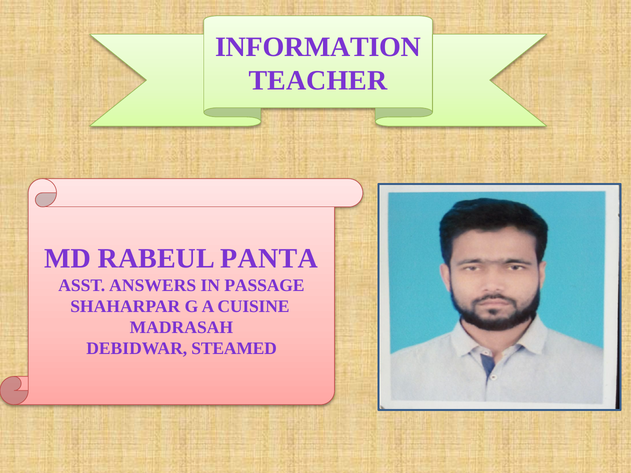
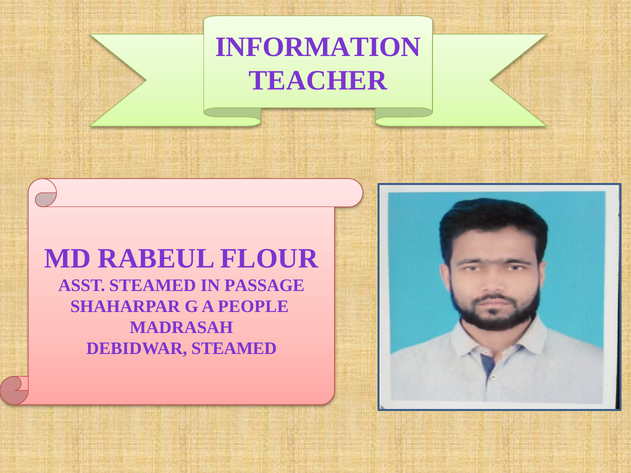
PANTA: PANTA -> FLOUR (269, 259)
ASST ANSWERS: ANSWERS -> STEAMED (153, 285)
CUISINE: CUISINE -> PEOPLE (253, 306)
